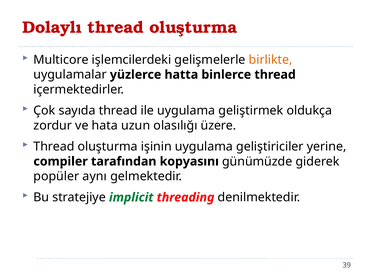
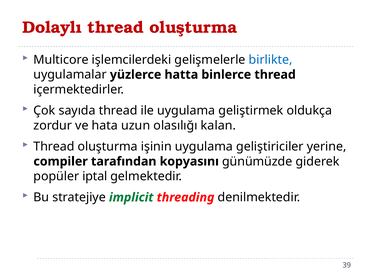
birlikte colour: orange -> blue (271, 60)
üzere: üzere -> kalan (218, 125)
aynı: aynı -> iptal (95, 176)
